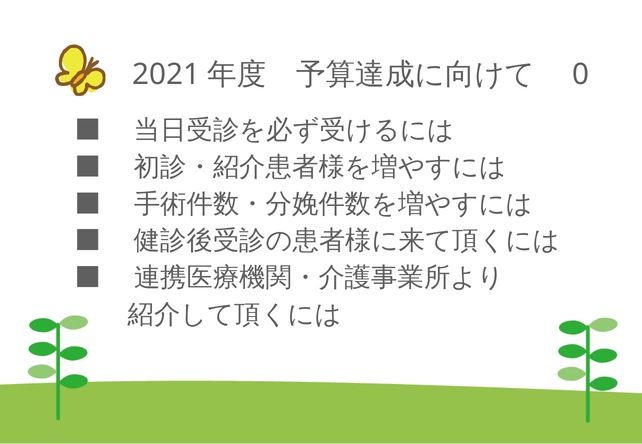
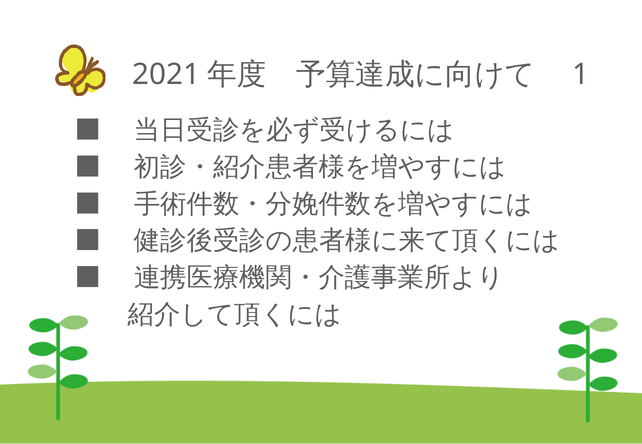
0: 0 -> 1 (580, 75)
